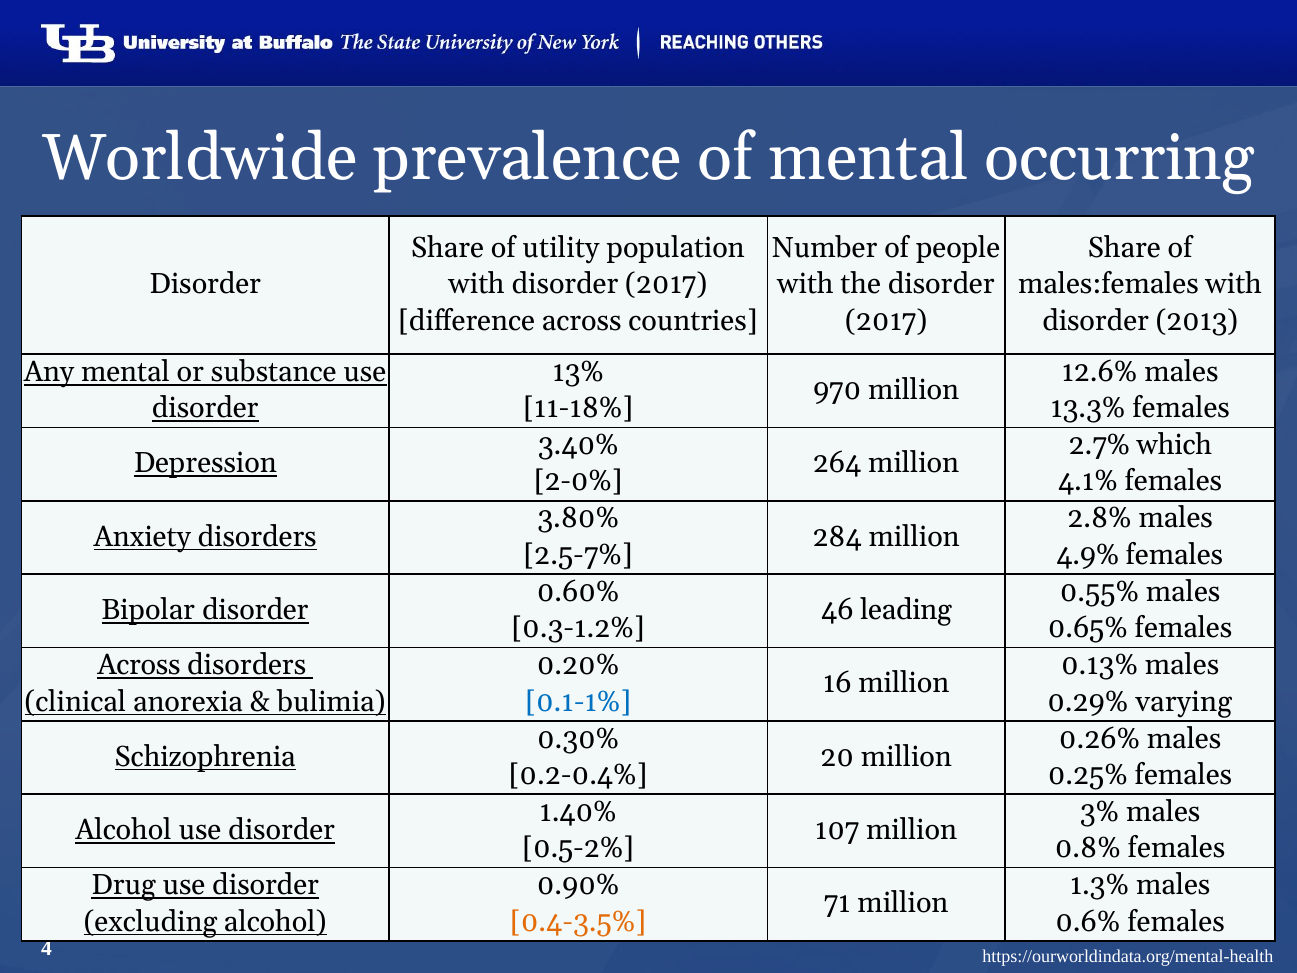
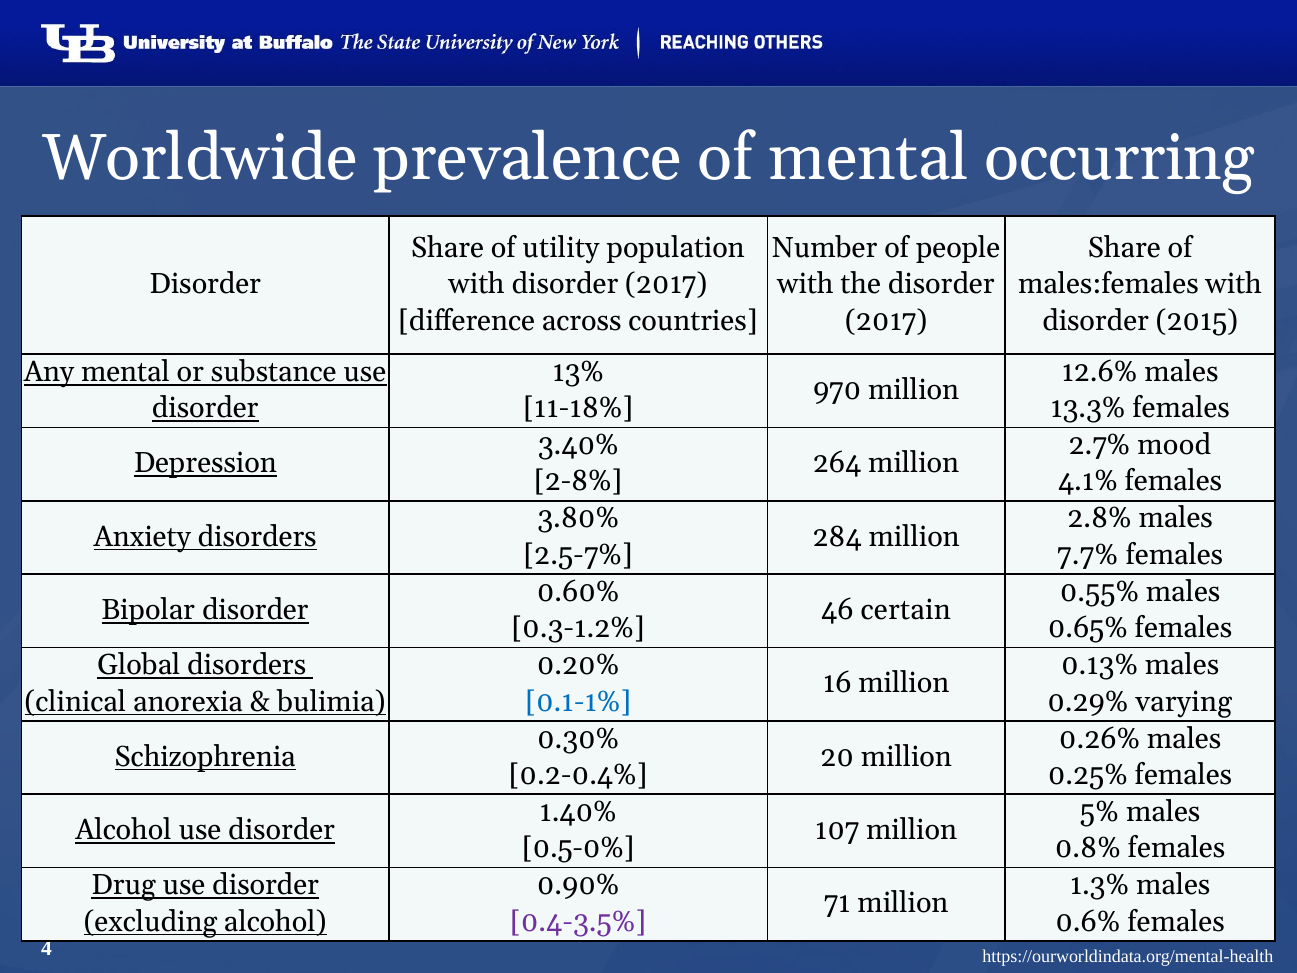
2013: 2013 -> 2015 (1197, 321)
which: which -> mood (1174, 445)
2-0%: 2-0% -> 2-8% (578, 481)
4.9%: 4.9% -> 7.7% (1088, 555)
leading: leading -> certain (906, 610)
Across: Across -> Global (139, 665)
3%: 3% -> 5% (1099, 812)
0.5-2%: 0.5-2% -> 0.5-0% (578, 848)
0.4-3.5% colour: orange -> purple (578, 921)
